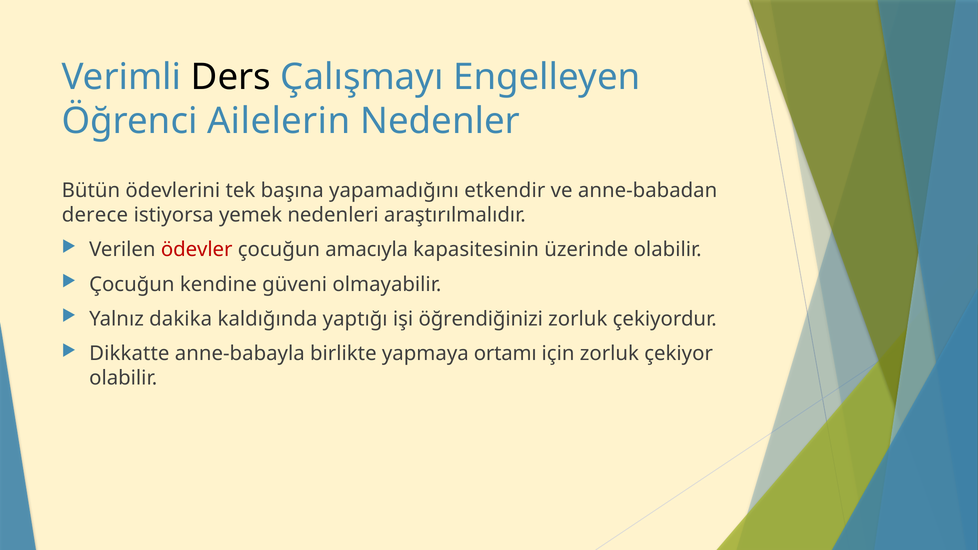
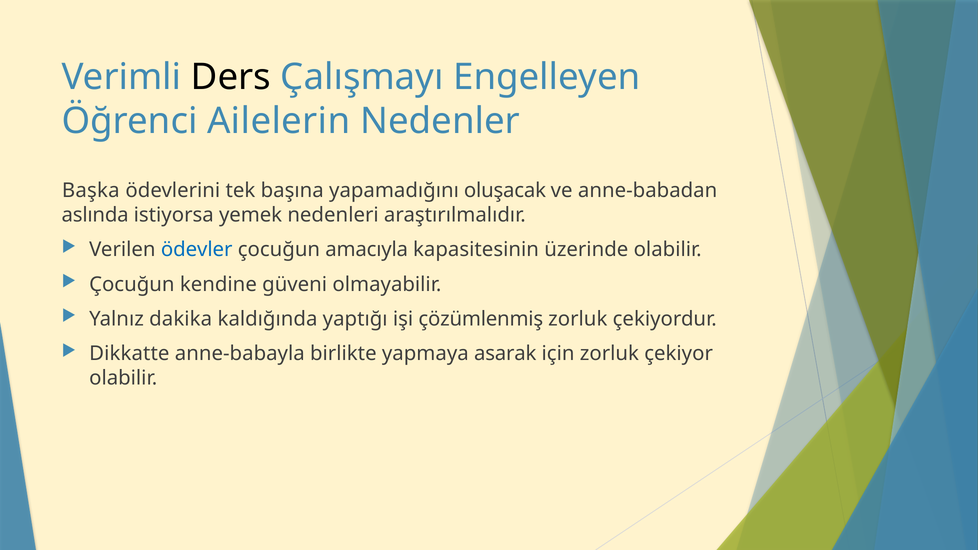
Bütün: Bütün -> Başka (91, 191)
etkendir: etkendir -> oluşacak (505, 191)
derece: derece -> aslında (95, 215)
ödevler colour: red -> blue (197, 250)
öğrendiğinizi: öğrendiğinizi -> çözümlenmiş (481, 319)
ortamı: ortamı -> asarak (505, 354)
